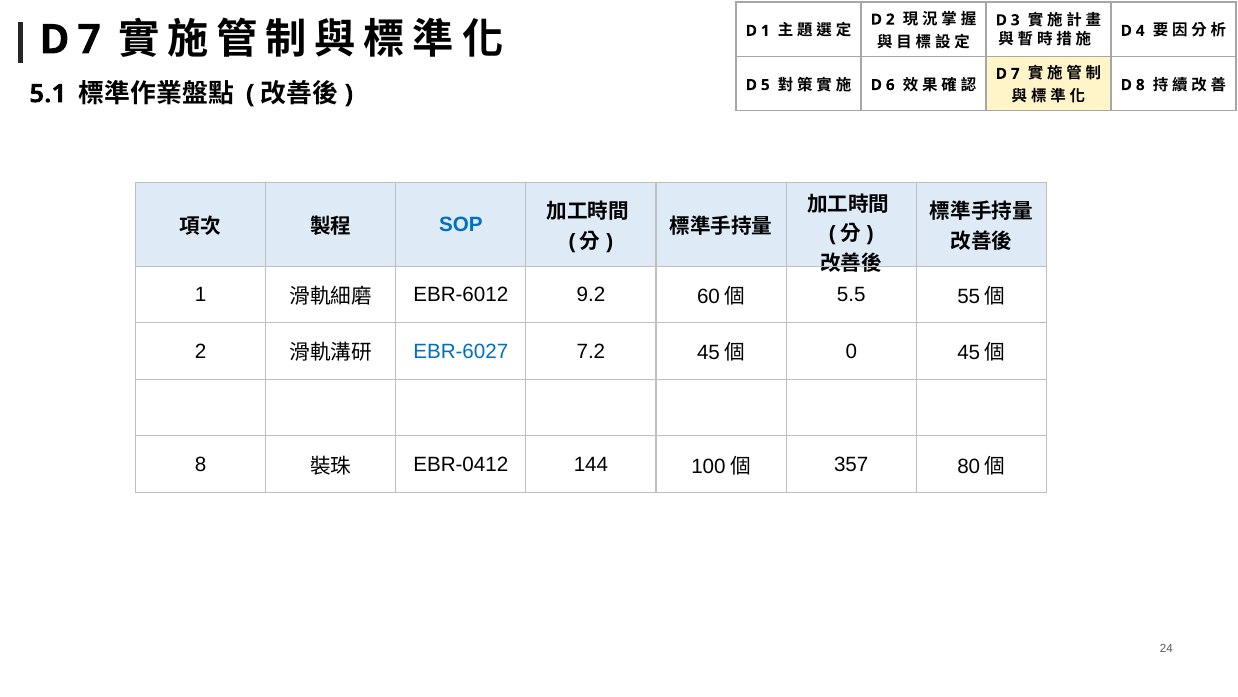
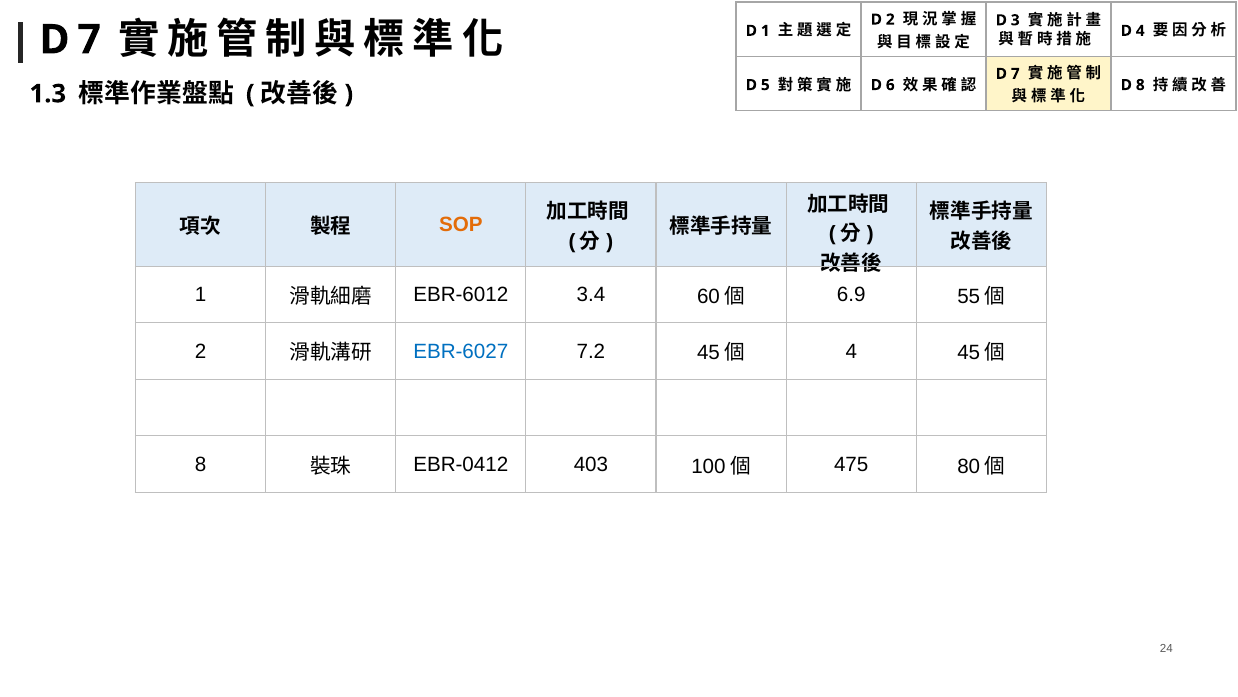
5.1: 5.1 -> 1.3 (48, 94)
SOP colour: blue -> orange (461, 224)
9.2: 9.2 -> 3.4 (591, 295)
5.5: 5.5 -> 6.9 (851, 295)
0: 0 -> 4 (851, 351)
144: 144 -> 403 (591, 464)
357: 357 -> 475 (851, 464)
